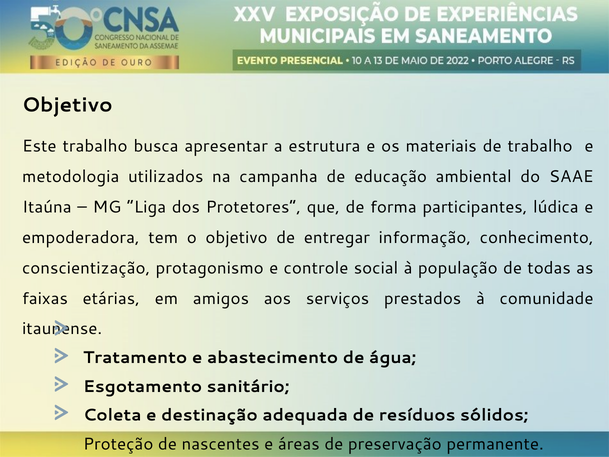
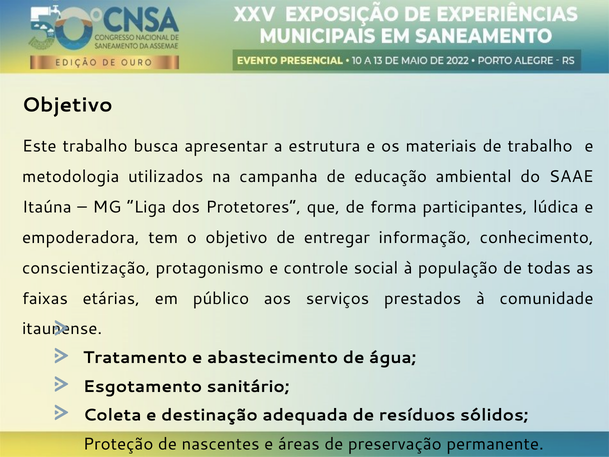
amigos: amigos -> público (221, 298)
